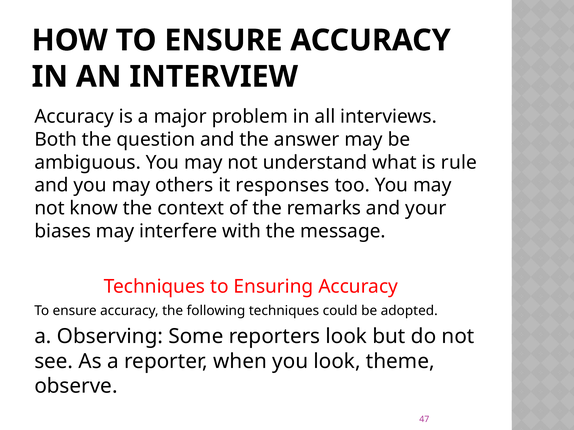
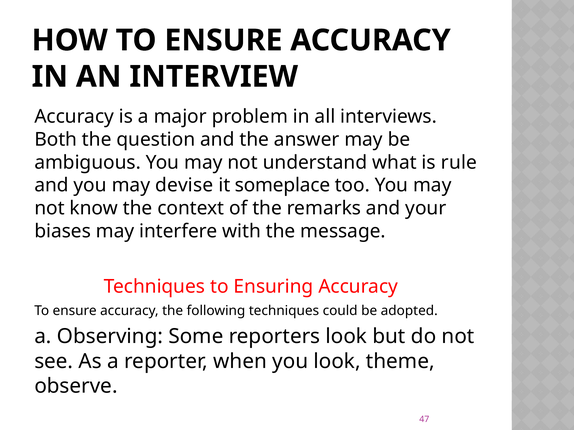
others: others -> devise (184, 186)
responses: responses -> someplace (283, 186)
